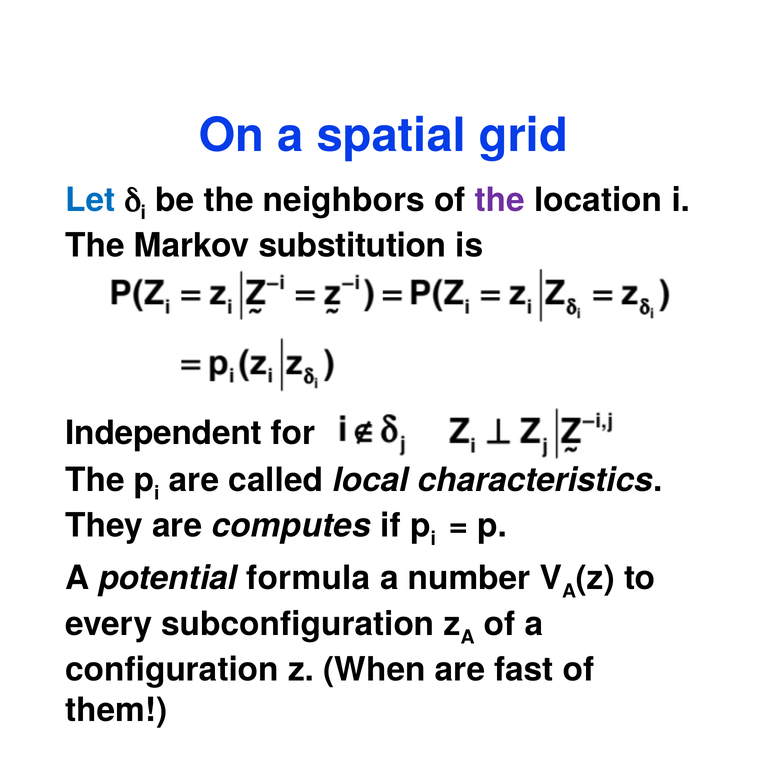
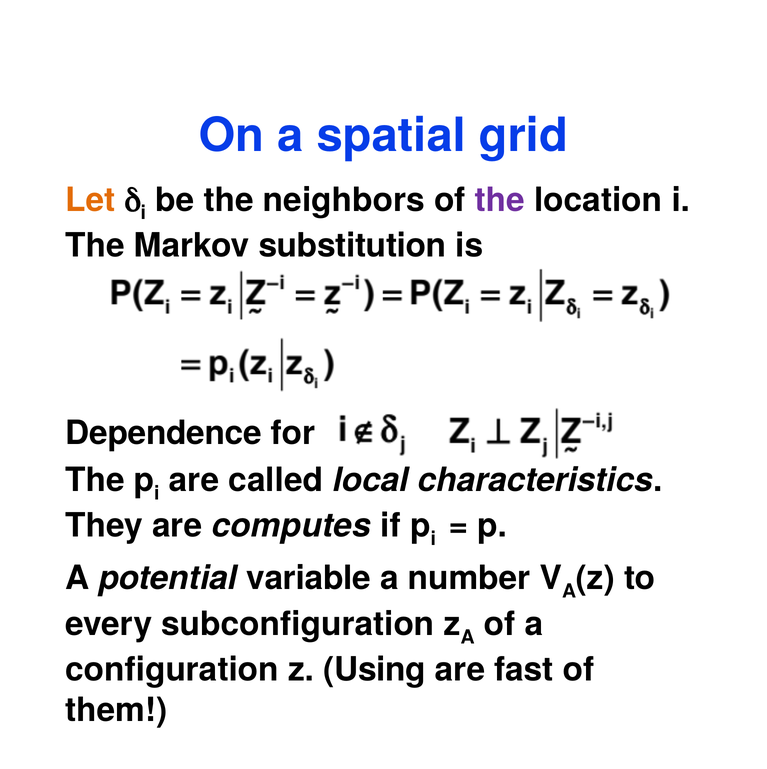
Let colour: blue -> orange (90, 200)
Independent: Independent -> Dependence (164, 433)
formula: formula -> variable (309, 578)
When: When -> Using (375, 669)
